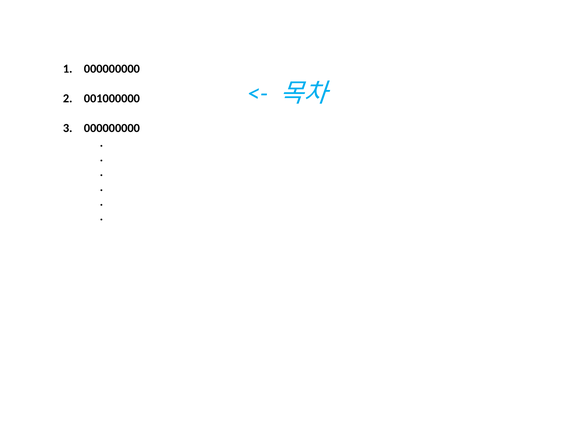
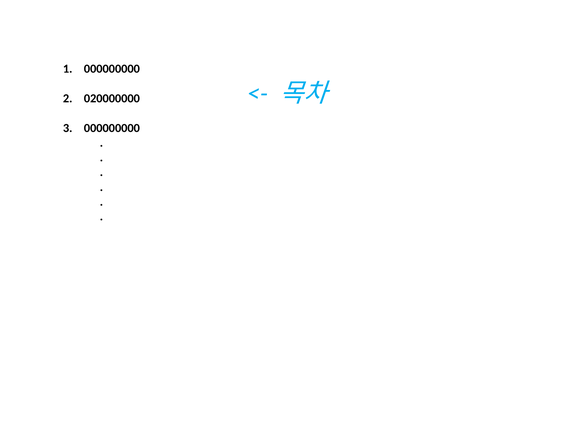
001000000: 001000000 -> 020000000 (112, 99)
